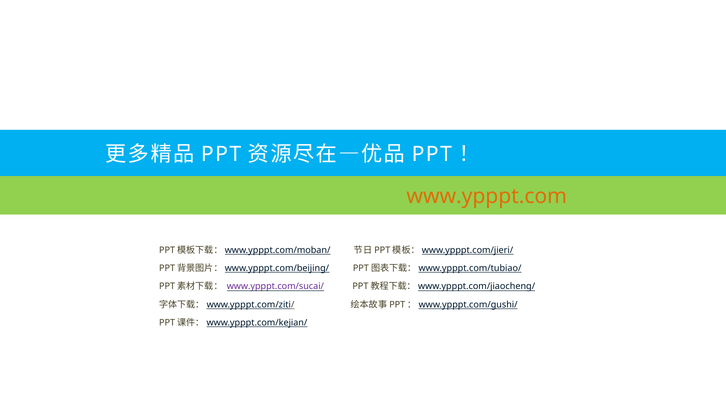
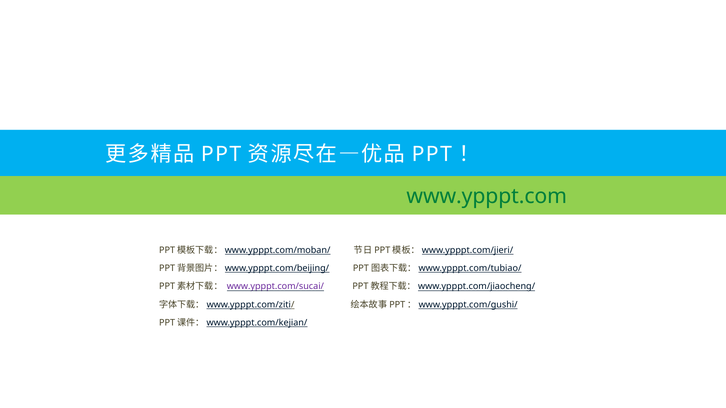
www.ypppt.com colour: orange -> green (487, 197)
